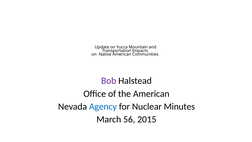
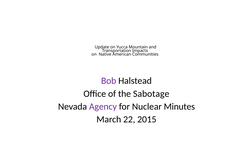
the American: American -> Sabotage (151, 94)
Agency colour: blue -> purple (103, 106)
56: 56 -> 22 (129, 119)
